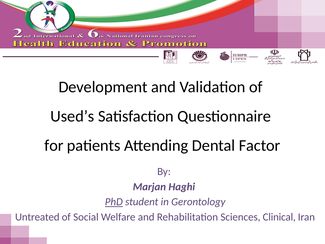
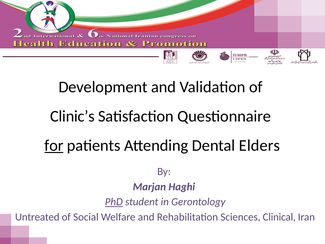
Used’s: Used’s -> Clinic’s (72, 116)
for underline: none -> present (54, 145)
Factor: Factor -> Elders (259, 145)
